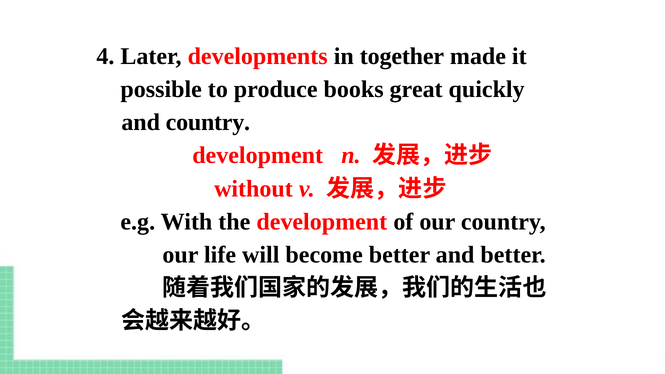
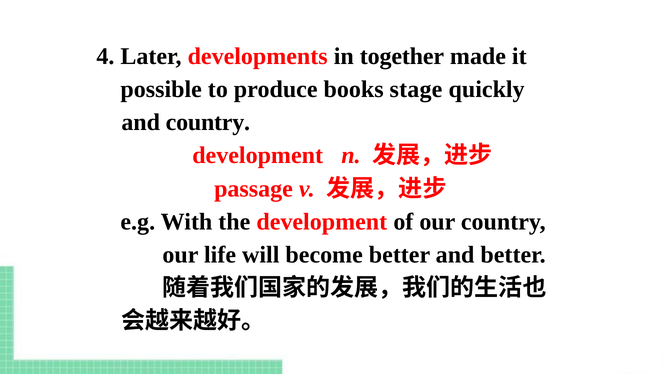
great: great -> stage (416, 89)
without: without -> passage (253, 189)
